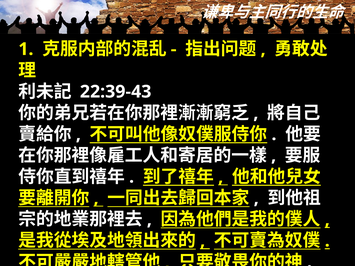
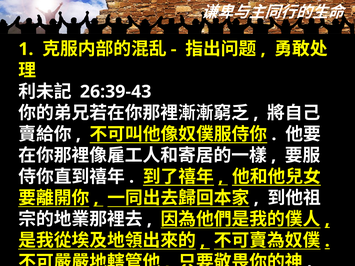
22:39-43: 22:39-43 -> 26:39-43 (116, 92)
